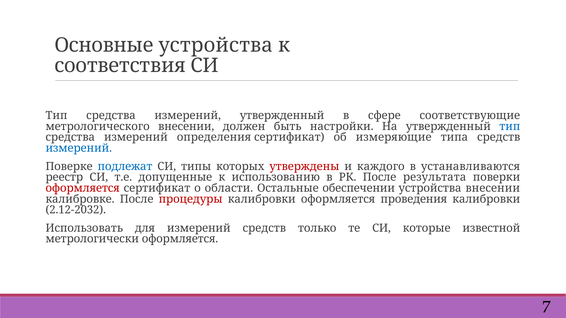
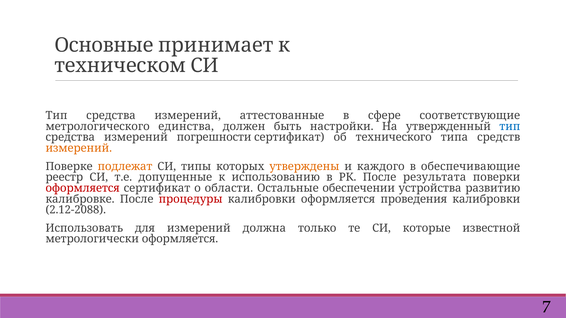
Основные устройства: устройства -> принимает (216, 45)
соответствия: соответствия -> техническом (120, 66)
измерений утвержденный: утвержденный -> аттестованные (282, 116)
метрологического внесении: внесении -> единства (186, 127)
определения: определения -> погрешности (214, 137)
измеряющие: измеряющие -> технического (394, 137)
измерений colour: blue -> orange (79, 148)
подлежат colour: blue -> orange (125, 167)
утверждены colour: red -> orange (304, 167)
устанавливаются: устанавливаются -> обеспечивающие (471, 167)
устройства внесении: внесении -> развитию (493, 188)
2.12-2032: 2.12-2032 -> 2.12-2088 (76, 210)
измерений средств: средств -> должна (264, 228)
